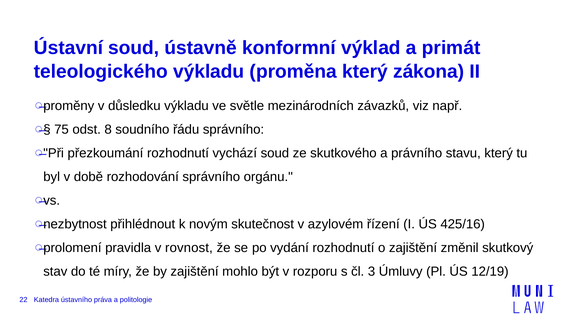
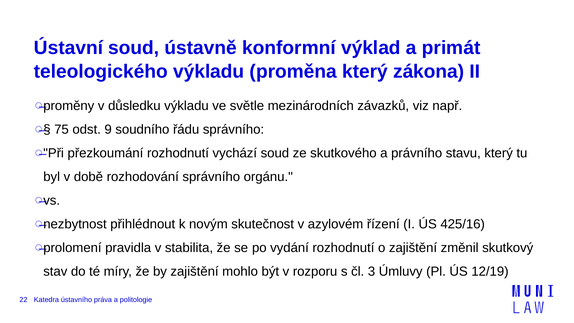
8: 8 -> 9 (108, 129)
rovnost: rovnost -> stabilita (189, 248)
